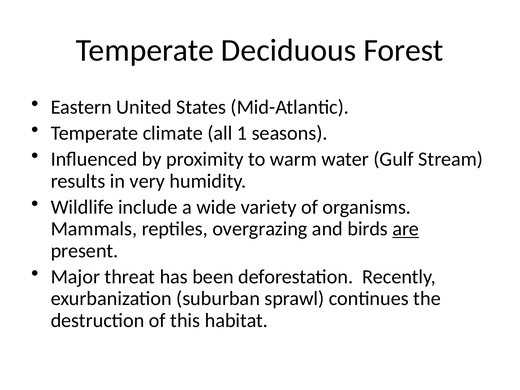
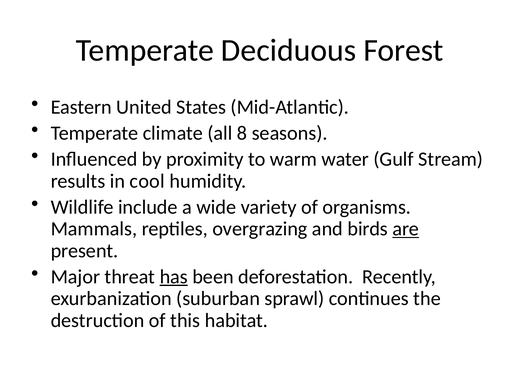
1: 1 -> 8 (242, 133)
very: very -> cool (147, 181)
has underline: none -> present (174, 277)
